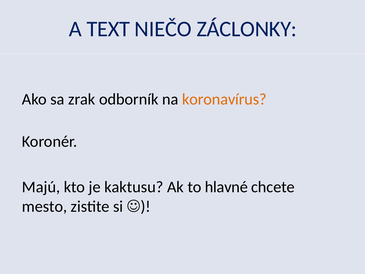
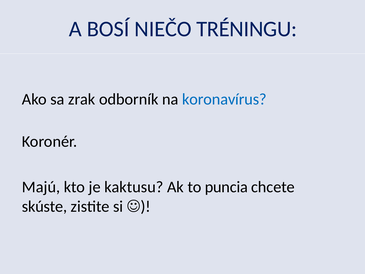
TEXT: TEXT -> BOSÍ (108, 29)
ZÁCLONKY: ZÁCLONKY -> TRÉNINGU (247, 29)
koronavírus colour: orange -> blue (224, 99)
hlavné: hlavné -> puncia (226, 187)
mesto: mesto -> skúste (45, 206)
